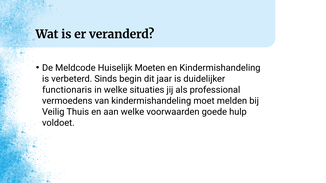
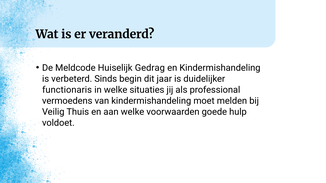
Moeten: Moeten -> Gedrag (150, 68)
